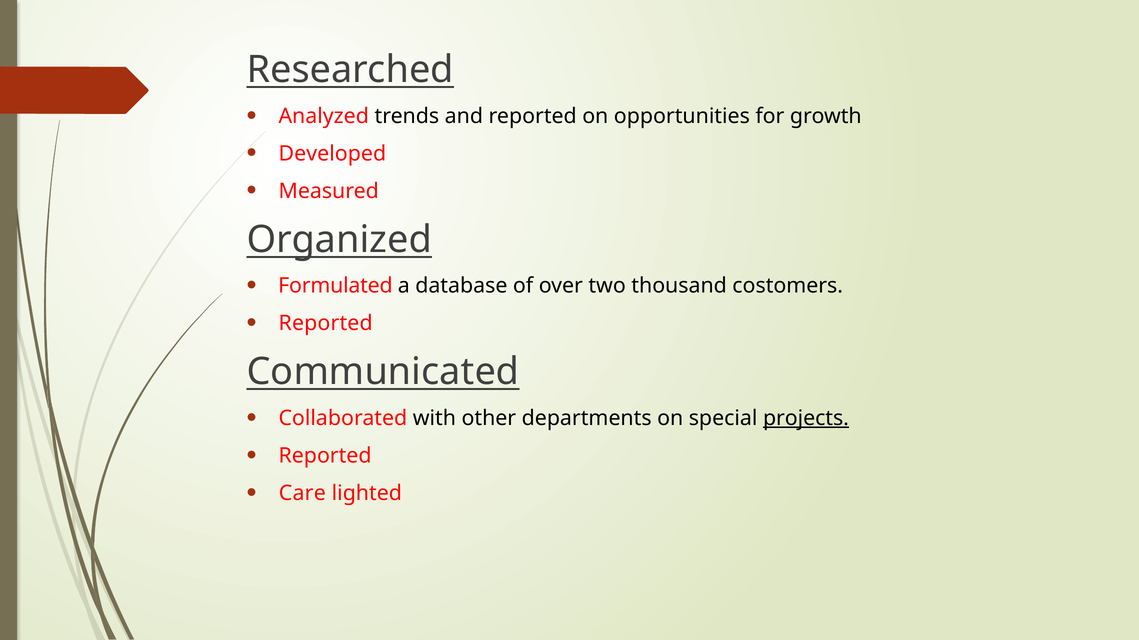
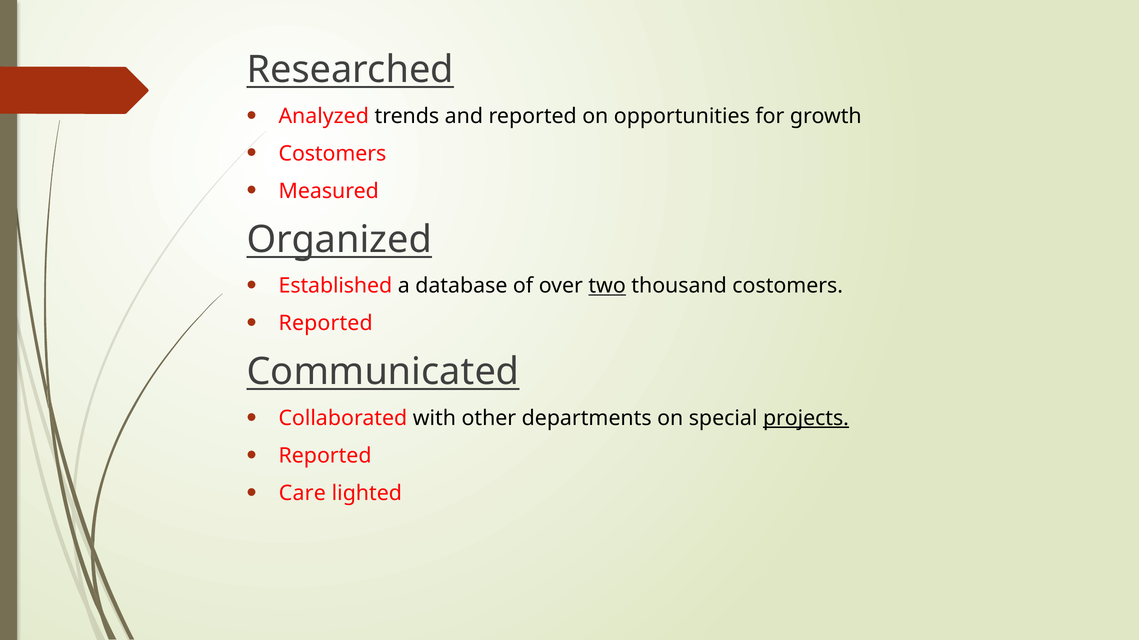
Developed: Developed -> Costomers (332, 154)
Formulated: Formulated -> Established (335, 286)
two underline: none -> present (607, 286)
